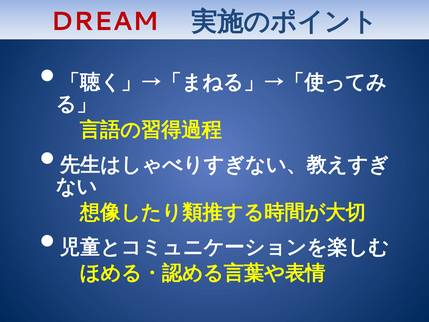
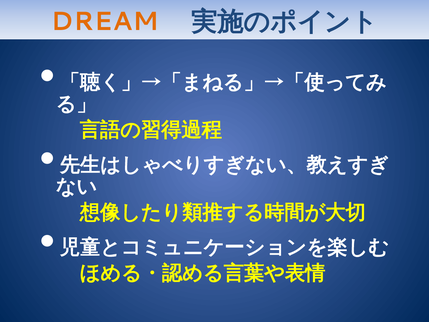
DREAM colour: red -> orange (105, 21)
